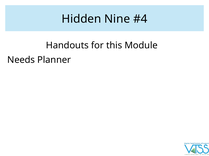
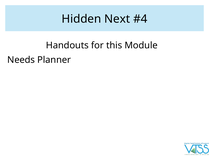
Nine: Nine -> Next (117, 19)
